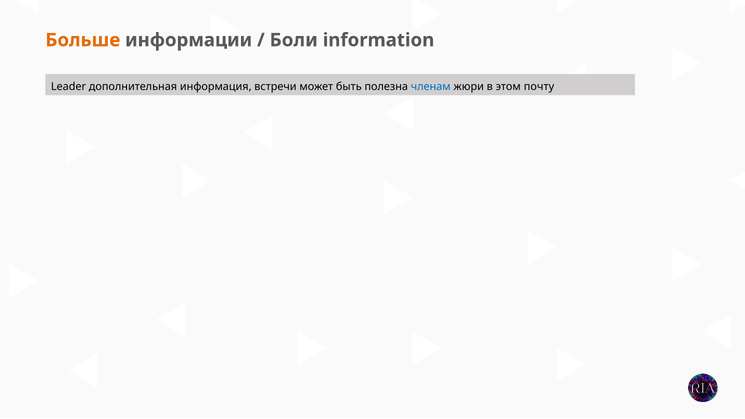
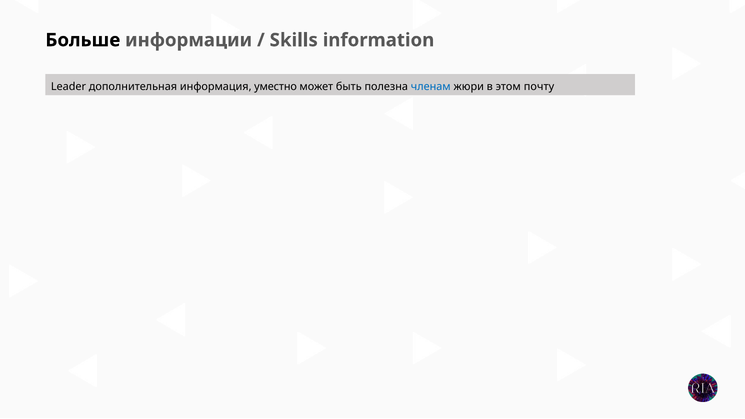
Больше colour: orange -> black (83, 40)
Боли: Боли -> Skills (294, 40)
встречи: встречи -> уместно (276, 87)
